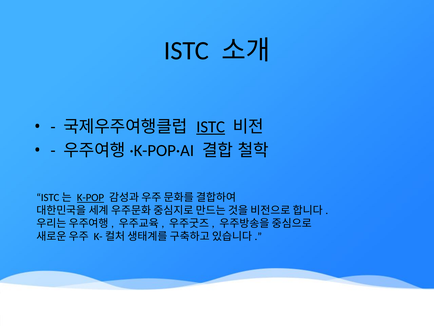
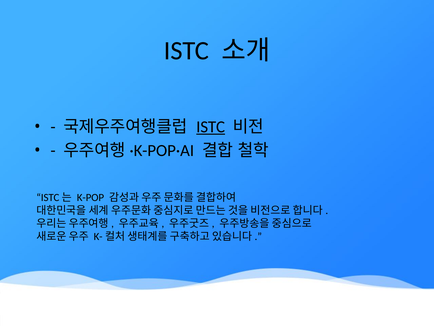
K-POP underline: present -> none (90, 197)
